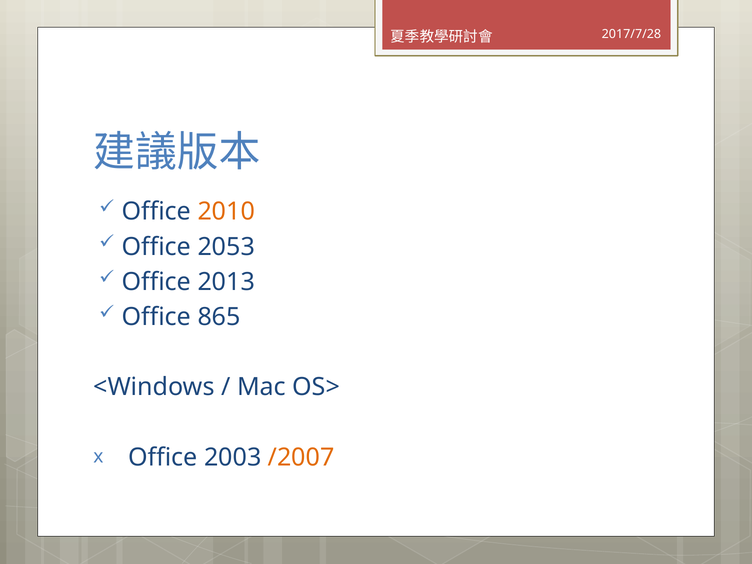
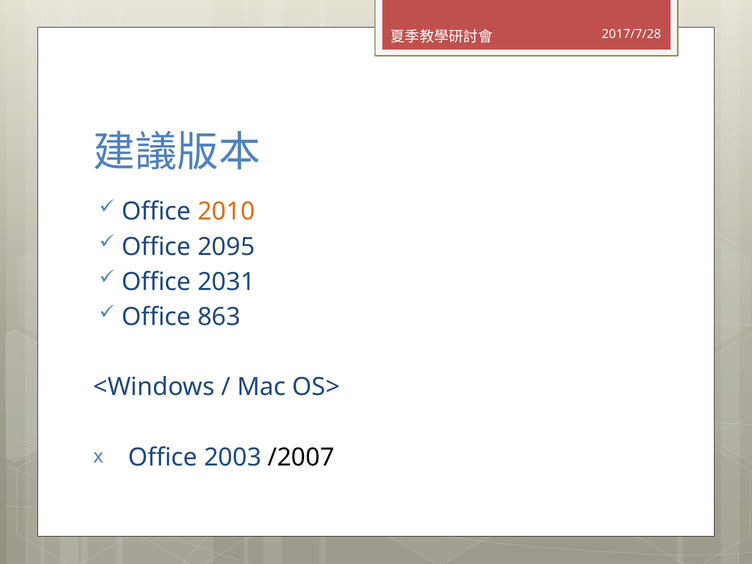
2053: 2053 -> 2095 (226, 247)
2013: 2013 -> 2031 (226, 282)
865: 865 -> 863 (219, 317)
/2007 colour: orange -> black (301, 457)
